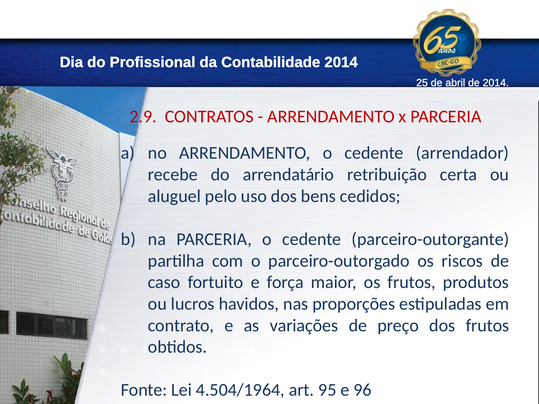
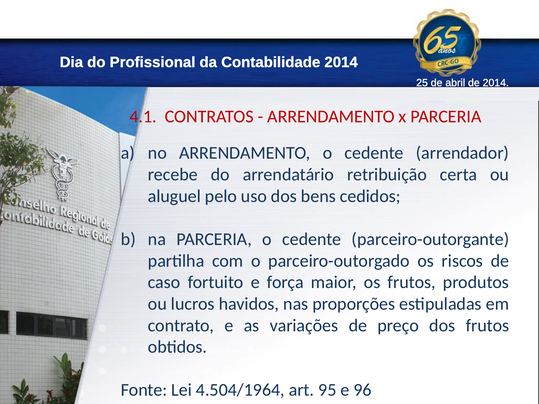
2.9: 2.9 -> 4.1 (143, 117)
